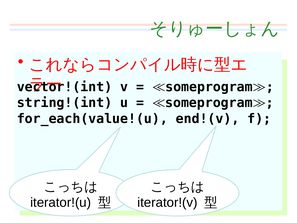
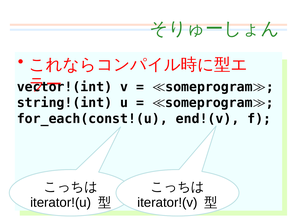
for_each(value!(u: for_each(value!(u -> for_each(const!(u (92, 119)
